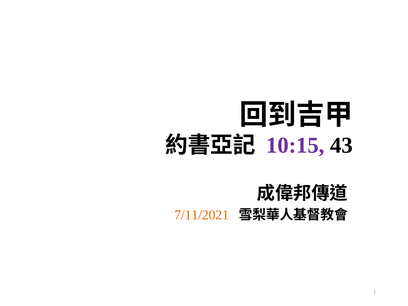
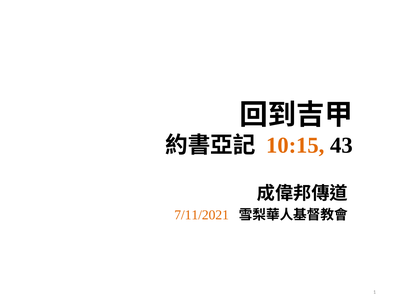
10:15 colour: purple -> orange (295, 145)
